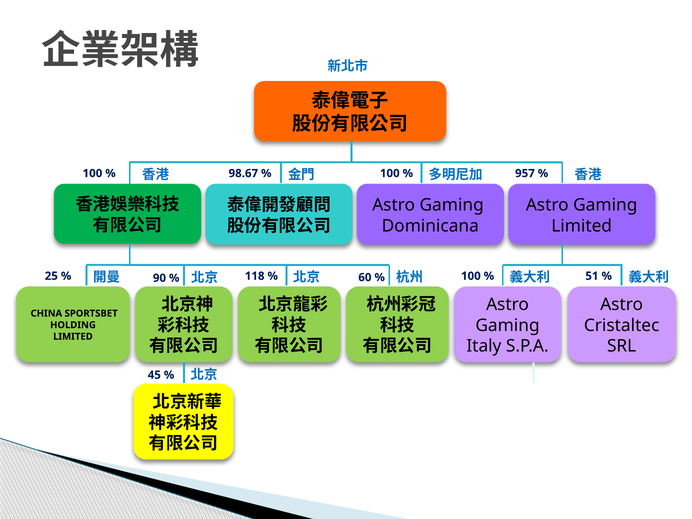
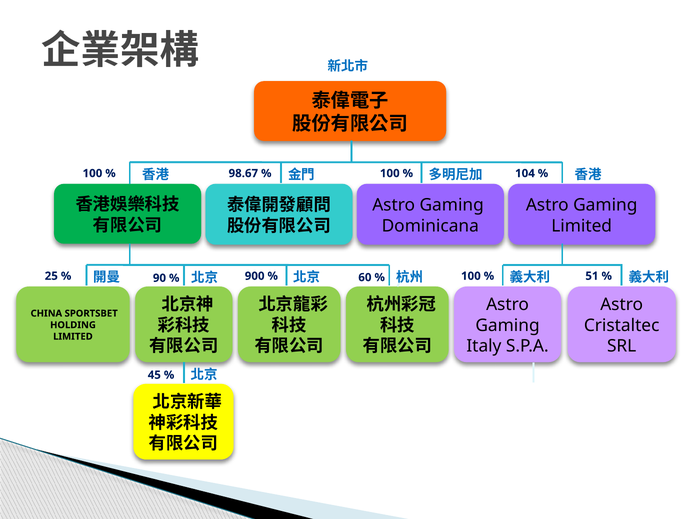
957: 957 -> 104 (525, 173)
118: 118 -> 900 (255, 276)
